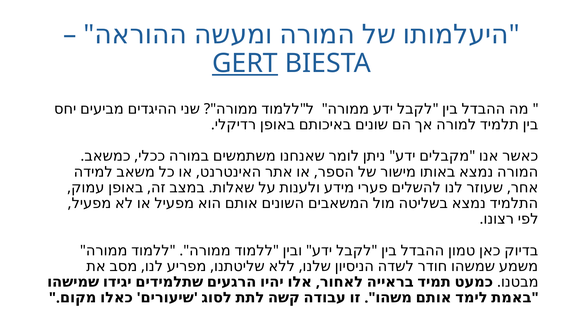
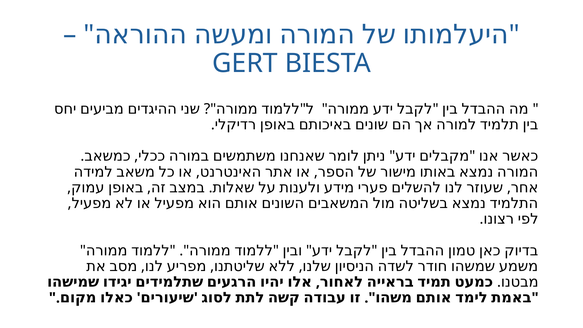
GERT underline: present -> none (245, 63)
